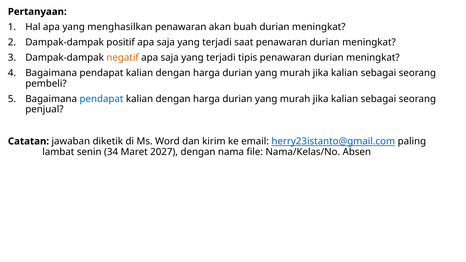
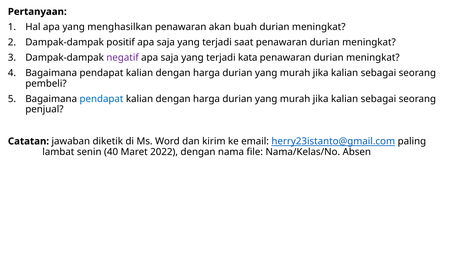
negatif colour: orange -> purple (123, 58)
tipis: tipis -> kata (248, 58)
34: 34 -> 40 (111, 152)
2027: 2027 -> 2022 (164, 152)
